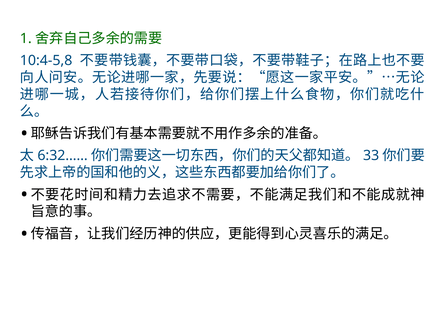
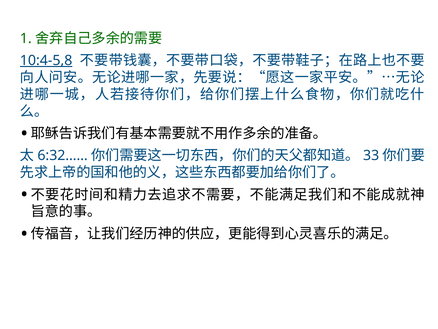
10:4-5,8 underline: none -> present (46, 60)
